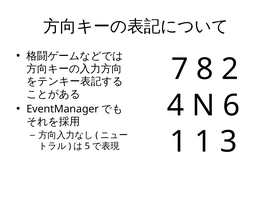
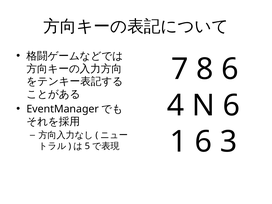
8 2: 2 -> 6 (230, 69)
1 1: 1 -> 6 (203, 142)
